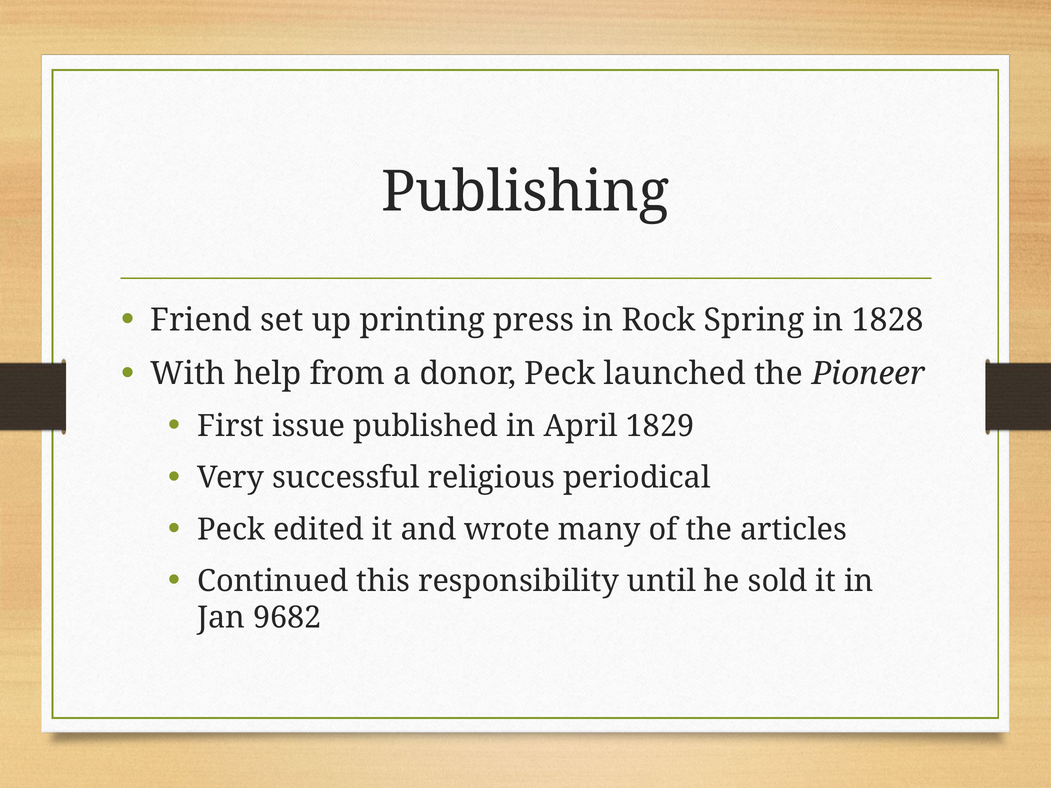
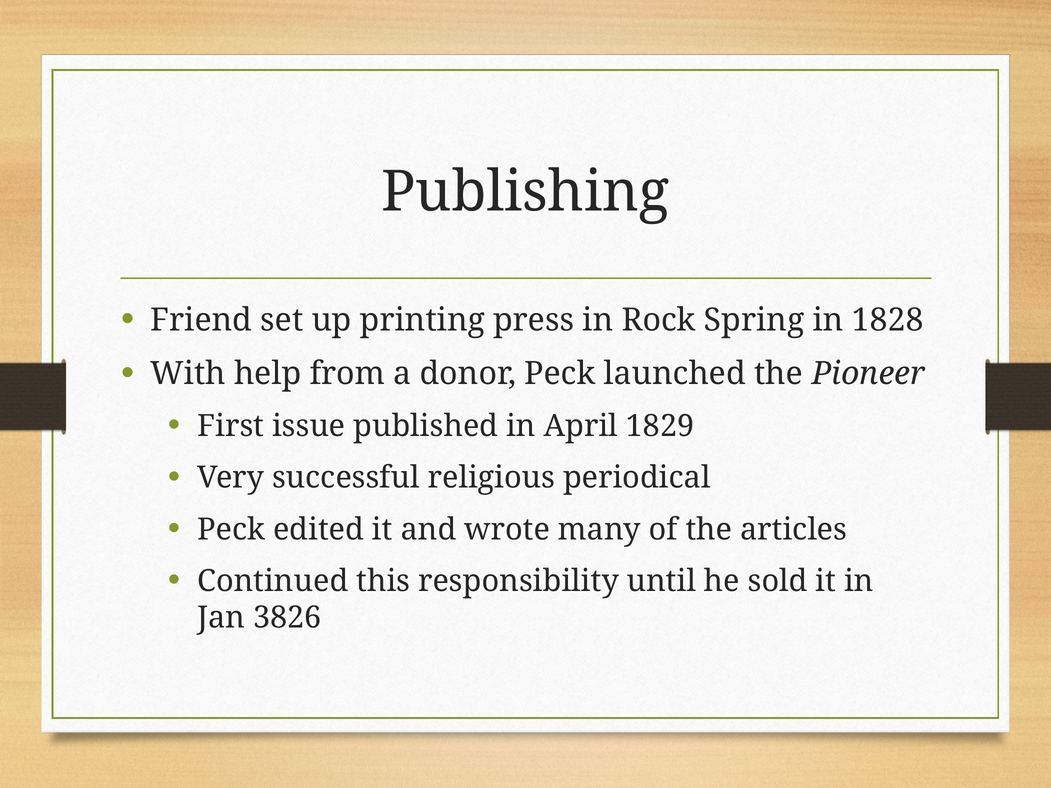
9682: 9682 -> 3826 (287, 618)
